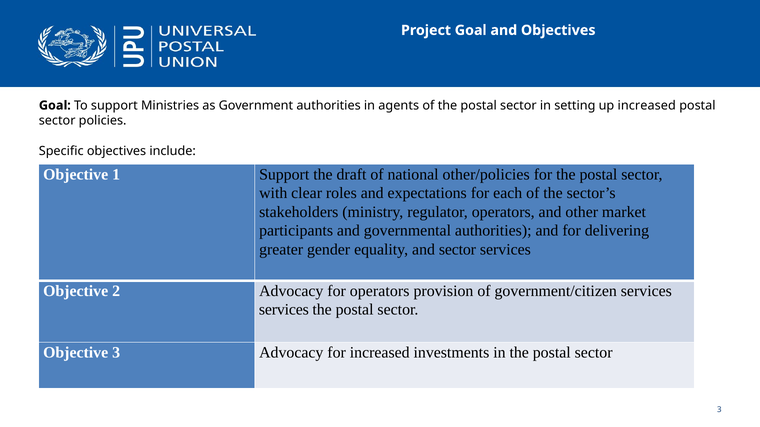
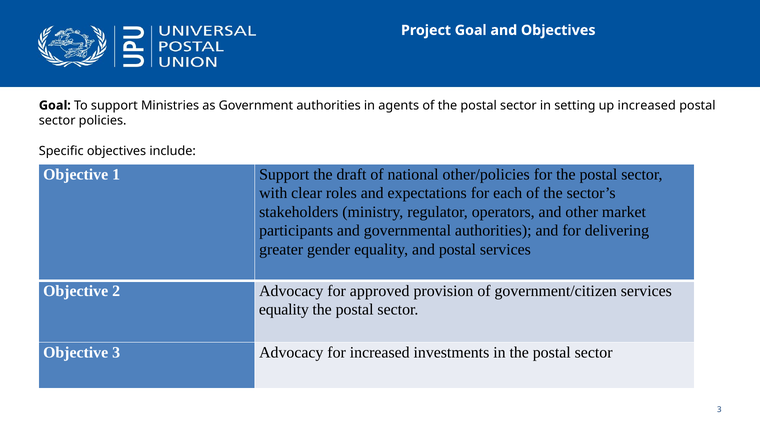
and sector: sector -> postal (457, 250)
for operators: operators -> approved (380, 291)
services: services -> equality (284, 310)
